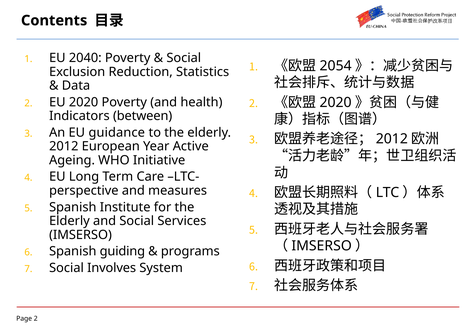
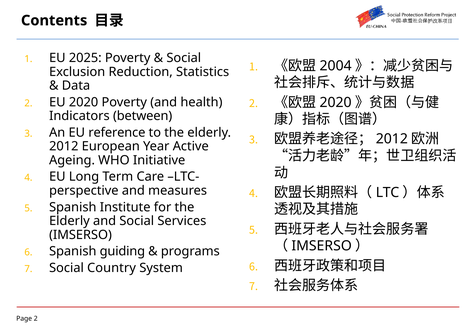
2040: 2040 -> 2025 (85, 58)
2054: 2054 -> 2004 (336, 66)
guidance: guidance -> reference (117, 132)
Involves: Involves -> Country (112, 267)
